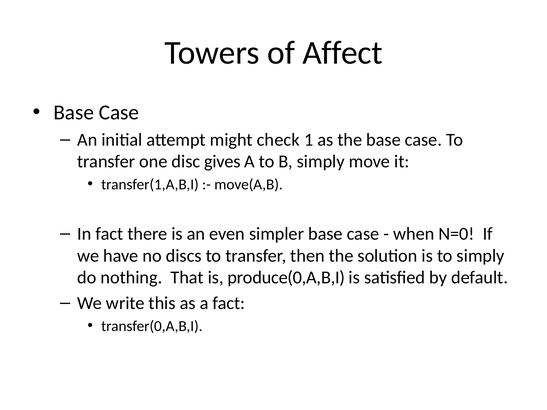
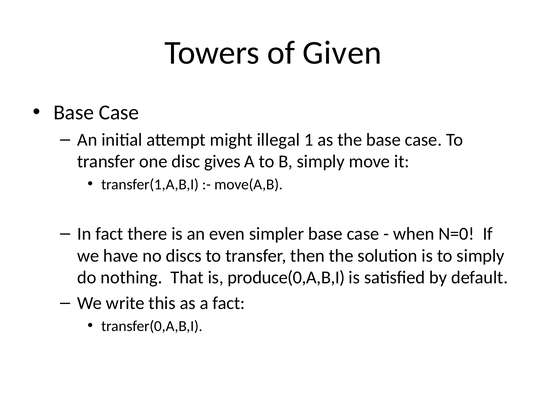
Affect: Affect -> Given (342, 53)
check: check -> illegal (278, 140)
